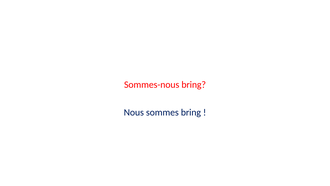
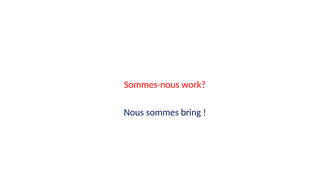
Sommes-nous bring: bring -> work (194, 85)
